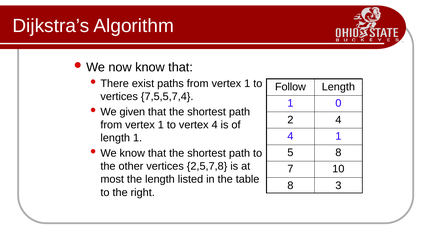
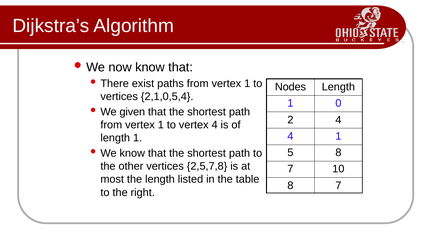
Follow: Follow -> Nodes (290, 87)
7,5,5,7,4: 7,5,5,7,4 -> 2,1,0,5,4 (167, 96)
3: 3 -> 7 (338, 185)
